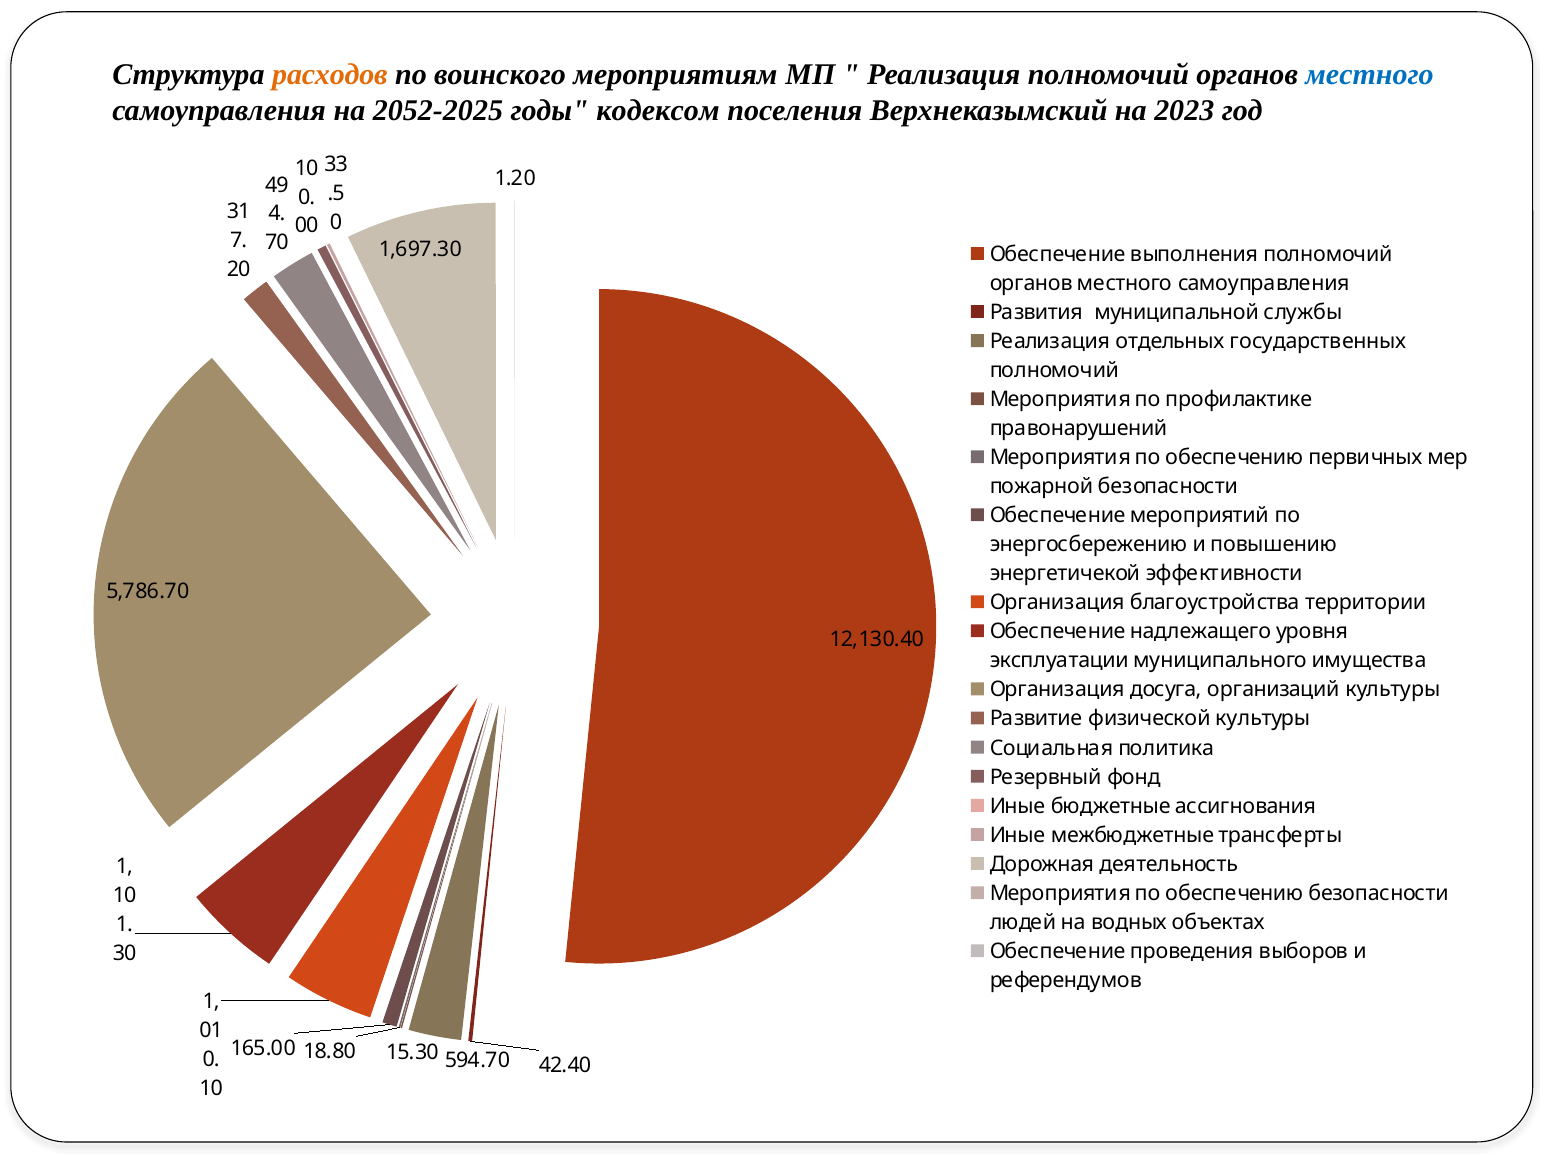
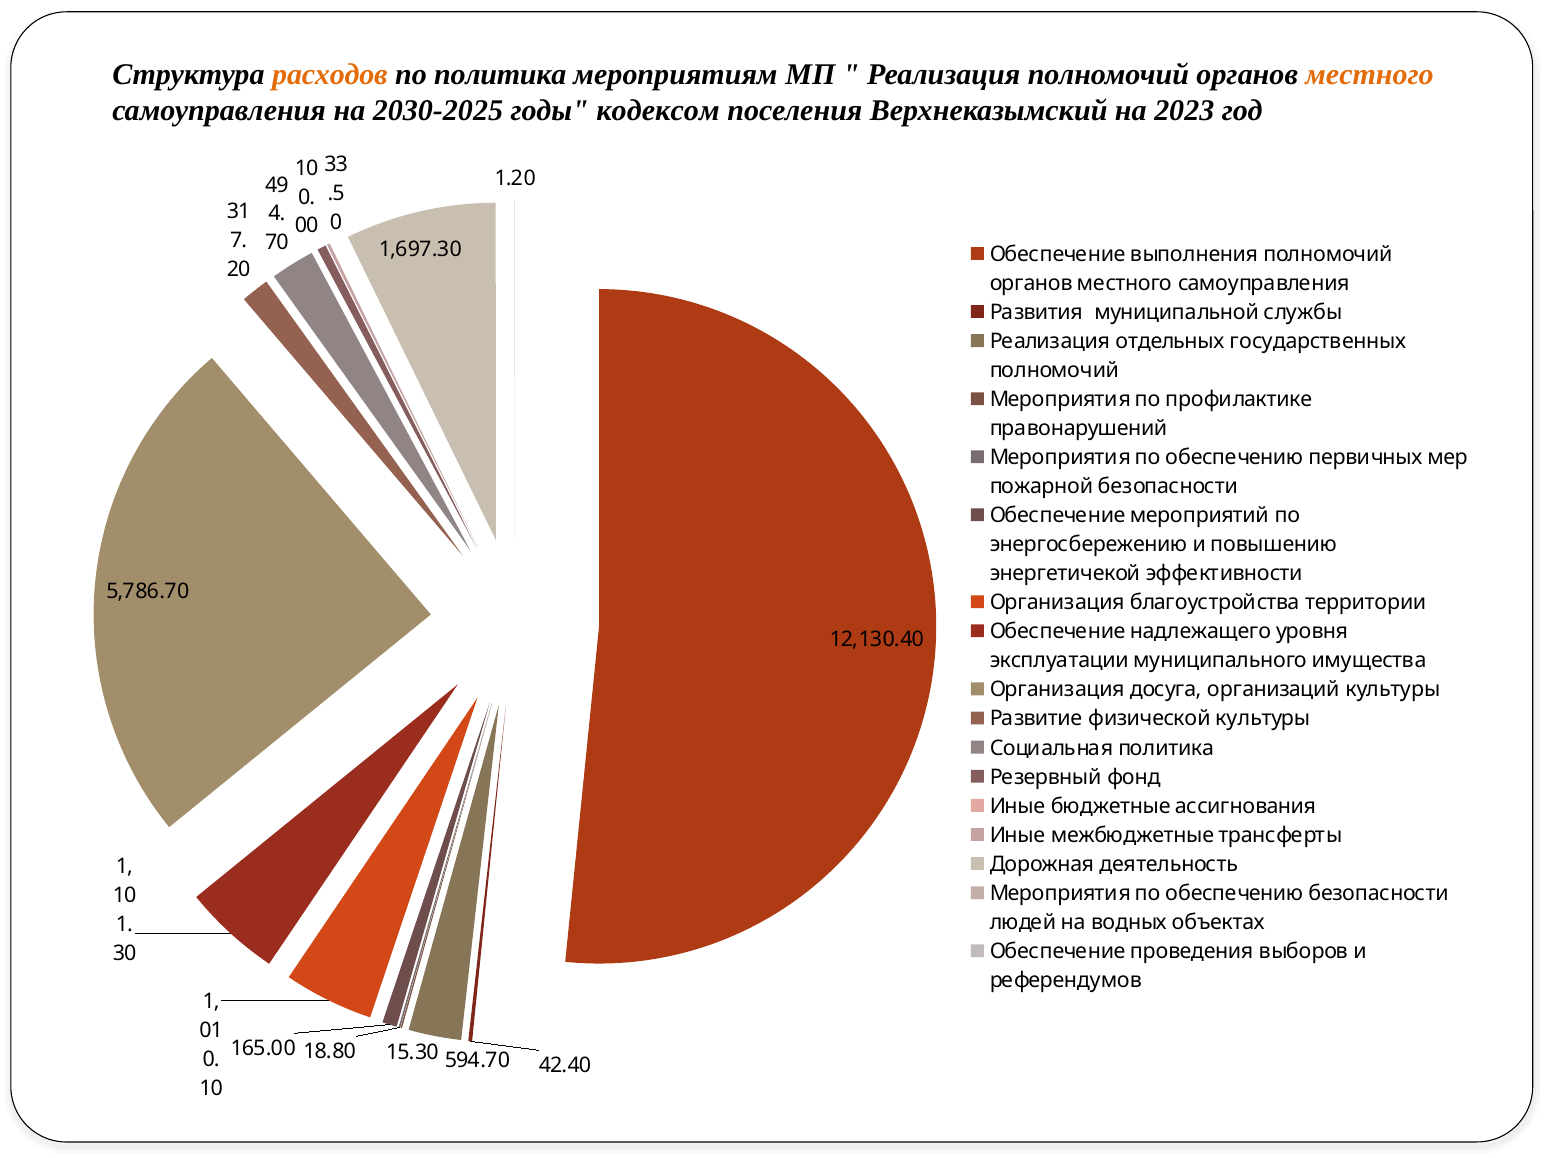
по воинского: воинского -> политика (500, 74)
местного colour: blue -> orange (1370, 74)
2052-2025: 2052-2025 -> 2030-2025 (438, 110)
